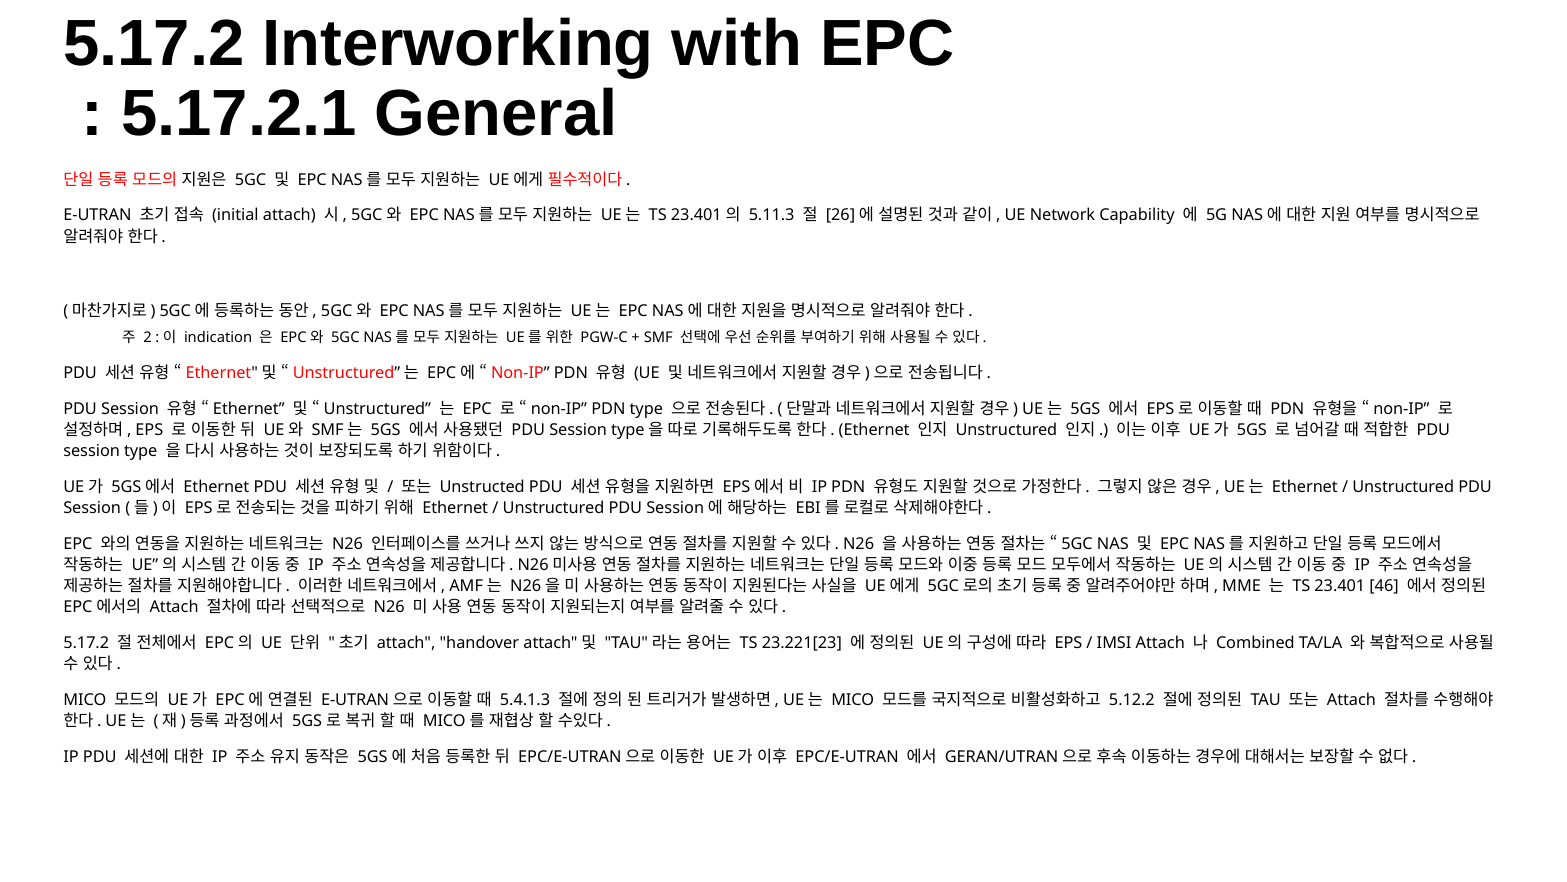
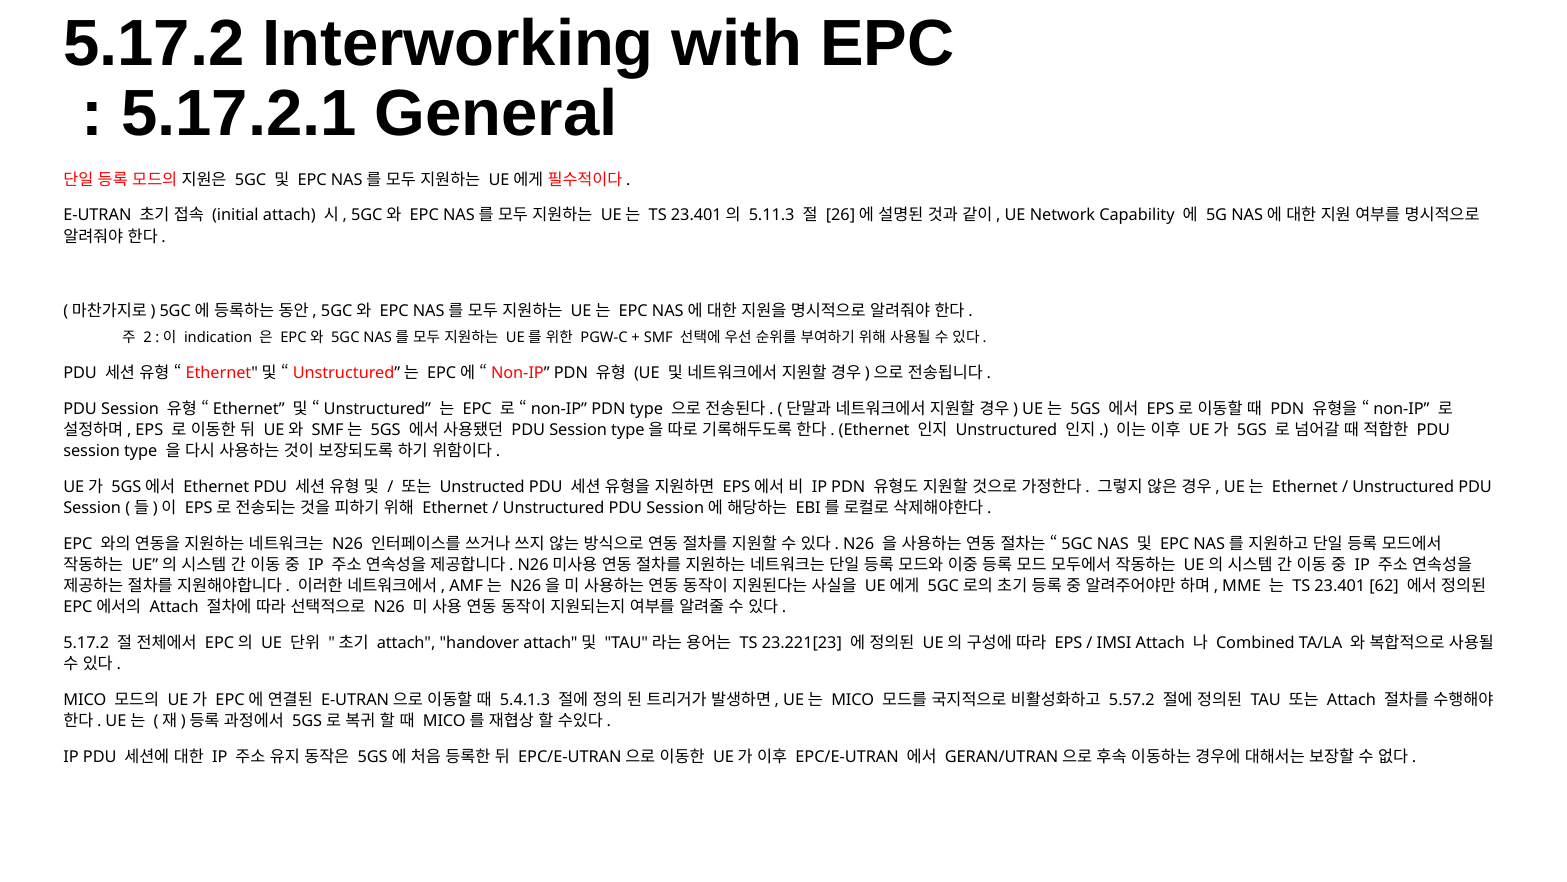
46: 46 -> 62 (1384, 586)
5.12.2: 5.12.2 -> 5.57.2 (1132, 700)
